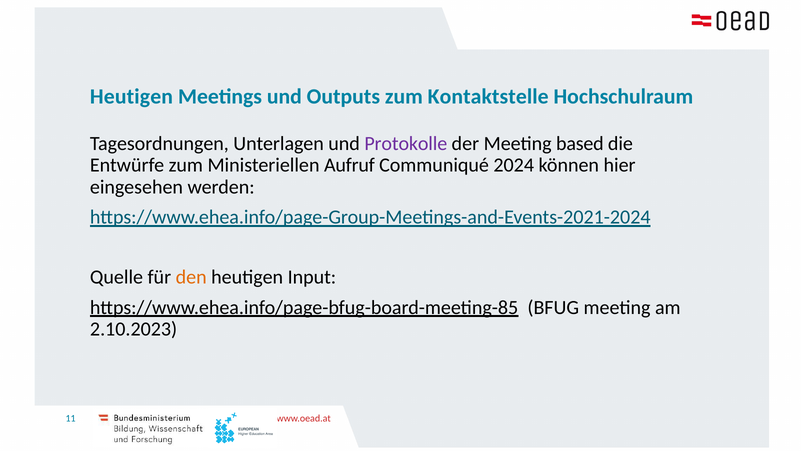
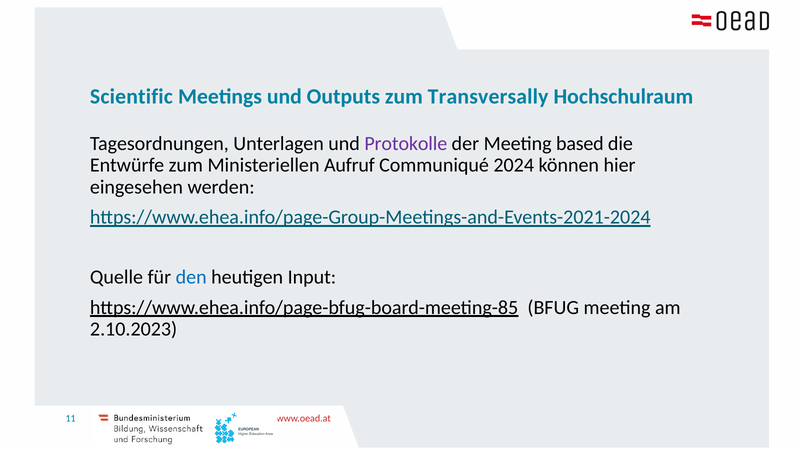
Heutigen: Heutigen -> Scientific (131, 96)
Kontaktstelle: Kontaktstelle -> Transversally (488, 96)
den colour: orange -> blue (191, 277)
